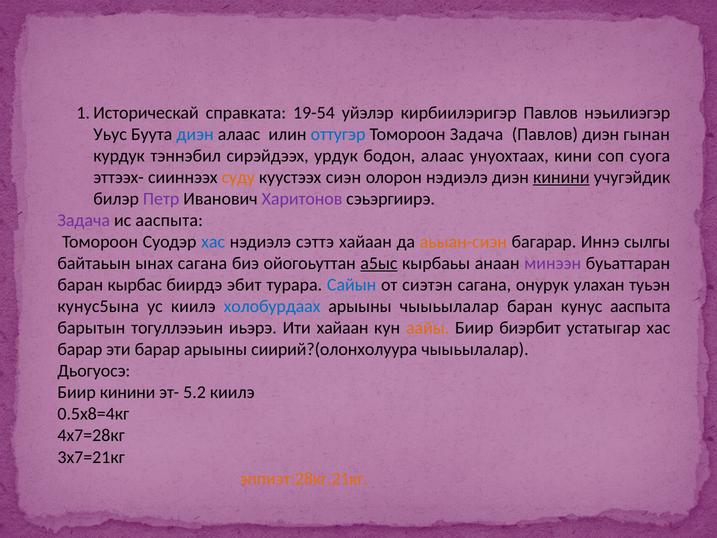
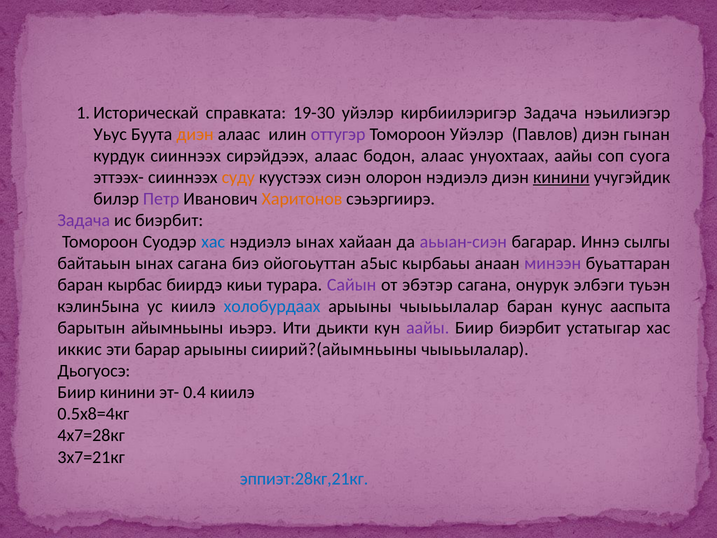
19-54: 19-54 -> 19-30 (314, 113)
кирбиилэригэр Павлов: Павлов -> Задача (550, 113)
диэн colour: blue -> orange (195, 134)
оттугэр colour: blue -> purple (338, 134)
Томороон Задача: Задача -> Уйэлэр (477, 134)
курдук тэннэбил: тэннэбил -> сииннээх (186, 156)
сирэйдээх урдук: урдук -> алаас (336, 156)
унуохтаах кини: кини -> аайы (573, 156)
Харитонов colour: purple -> orange (302, 199)
ис ааспыта: ааспыта -> биэрбит (169, 220)
нэдиэлэ сэттэ: сэттэ -> ынах (315, 242)
аьыан-сиэн colour: orange -> purple (463, 242)
а5ыс underline: present -> none (379, 263)
эбит: эбит -> киьи (244, 285)
Сайын colour: blue -> purple (352, 285)
сиэтэн: сиэтэн -> эбэтэр (427, 285)
улахан: улахан -> элбэги (599, 285)
кунус5ына: кунус5ына -> кэлин5ына (98, 306)
тогуллээьин: тогуллээьин -> айымньыны (177, 328)
Ити хайаан: хайаан -> дьикти (343, 328)
аайы colour: orange -> purple (428, 328)
барар: барар -> иккис (80, 349)
сиирий?(олонхолуура: сиирий?(олонхолуура -> сиирий?(айымньыны (334, 349)
5.2: 5.2 -> 0.4 (195, 392)
эппиэт:28кг,21кг colour: orange -> blue (304, 478)
